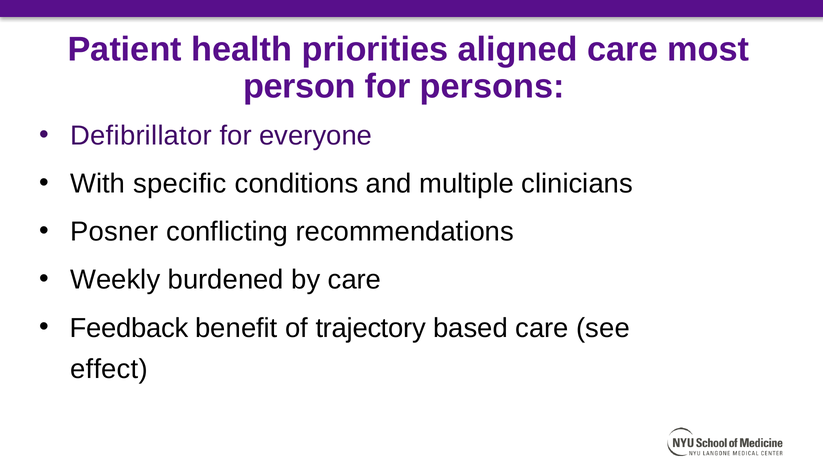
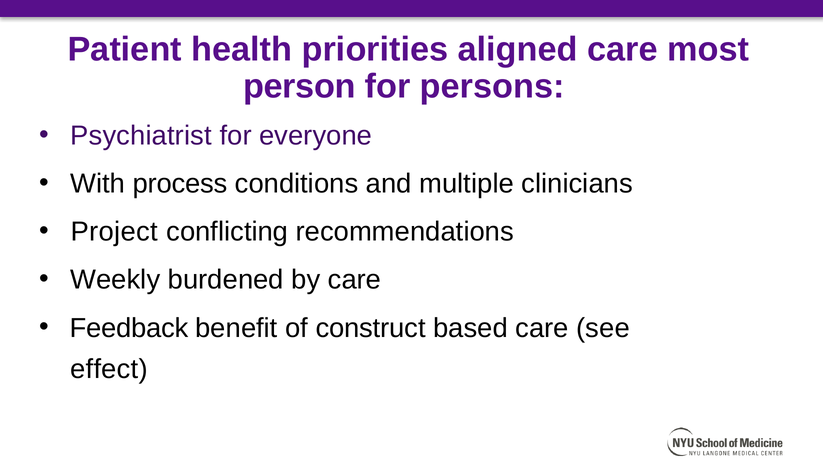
Defibrillator: Defibrillator -> Psychiatrist (141, 136)
specific: specific -> process (180, 184)
Posner: Posner -> Project (114, 232)
trajectory: trajectory -> construct (371, 328)
